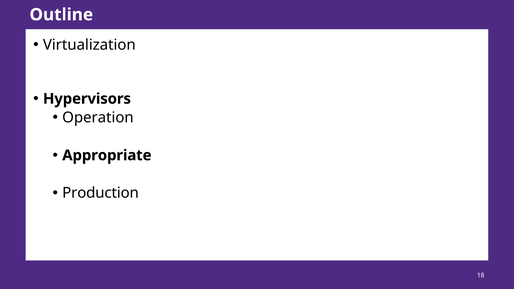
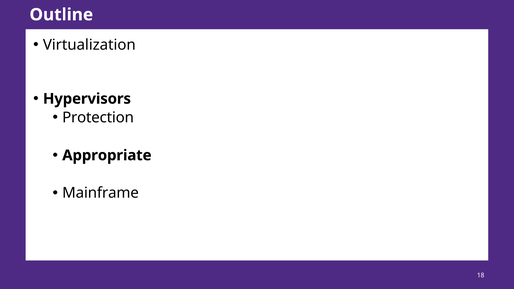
Operation: Operation -> Protection (98, 118)
Production: Production -> Mainframe (101, 193)
